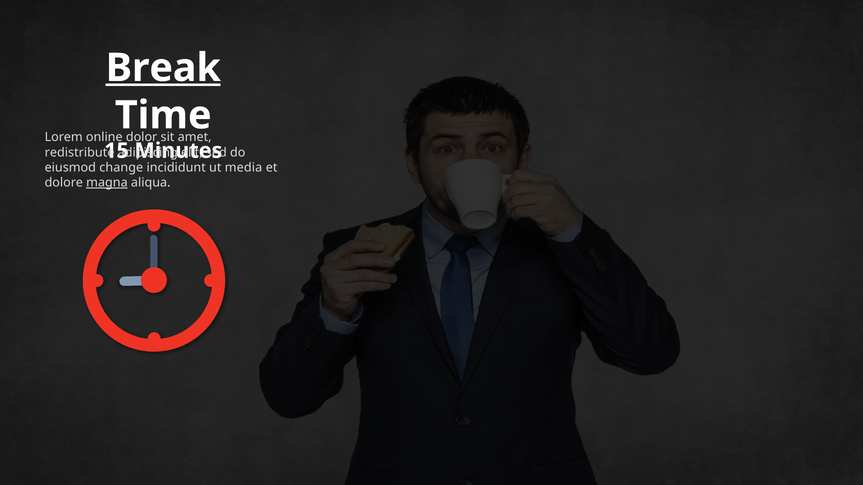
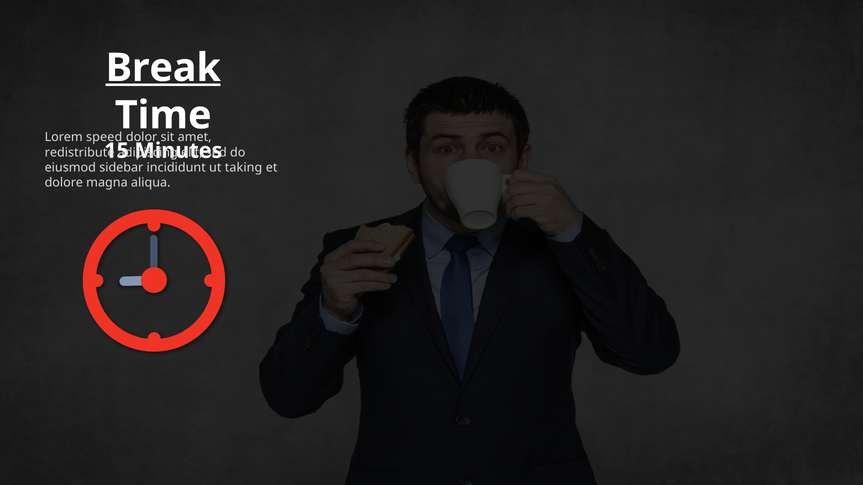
online: online -> speed (104, 137)
change: change -> sidebar (121, 168)
media: media -> taking (244, 168)
magna underline: present -> none (107, 183)
